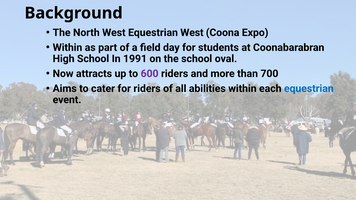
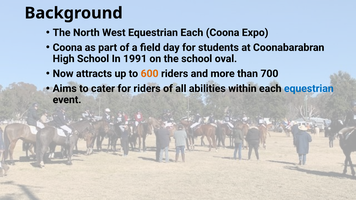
Equestrian West: West -> Each (192, 33)
Within: Within -> Coona (67, 48)
600 colour: purple -> orange (150, 74)
